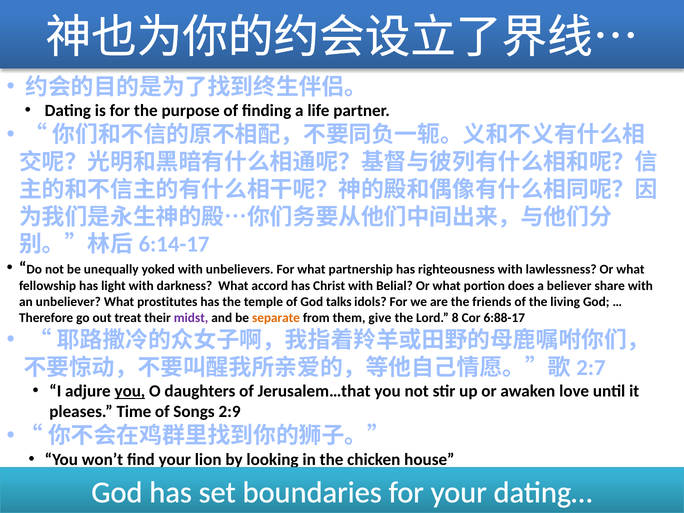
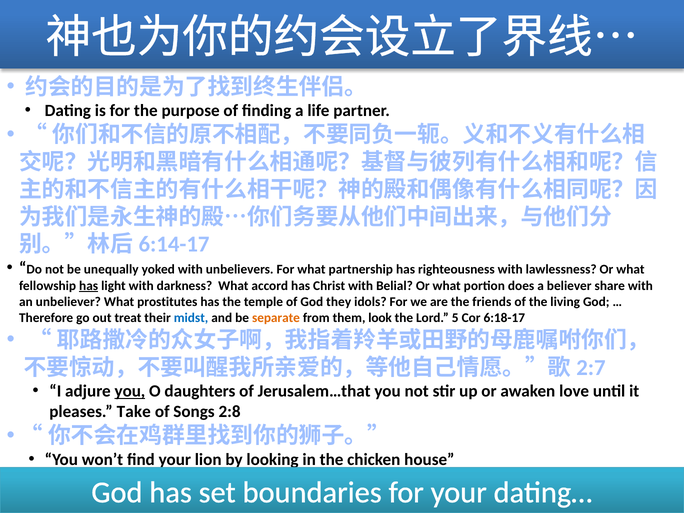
has underline: none -> present (89, 286)
talks: talks -> they (339, 302)
midst colour: purple -> blue (191, 318)
give: give -> look (380, 318)
8: 8 -> 5 (455, 318)
6:88-17: 6:88-17 -> 6:18-17 (504, 318)
Time: Time -> Take (134, 412)
2:9: 2:9 -> 2:8 (230, 412)
